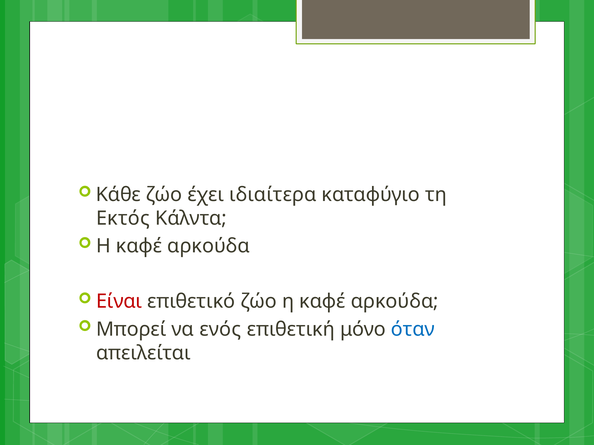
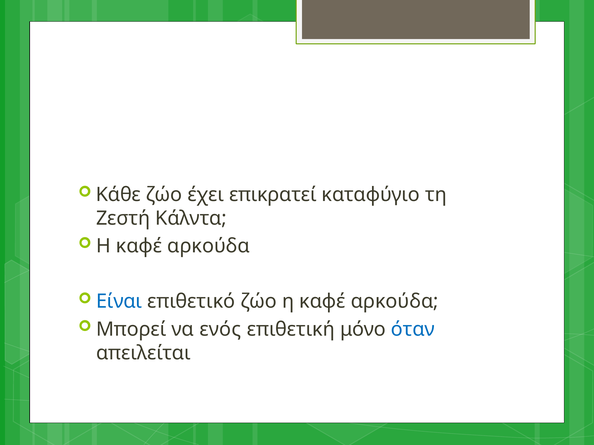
ιδιαίτερα: ιδιαίτερα -> επικρατεί (273, 195)
Εκτός: Εκτός -> Ζεστή (123, 219)
Είναι colour: red -> blue (119, 302)
